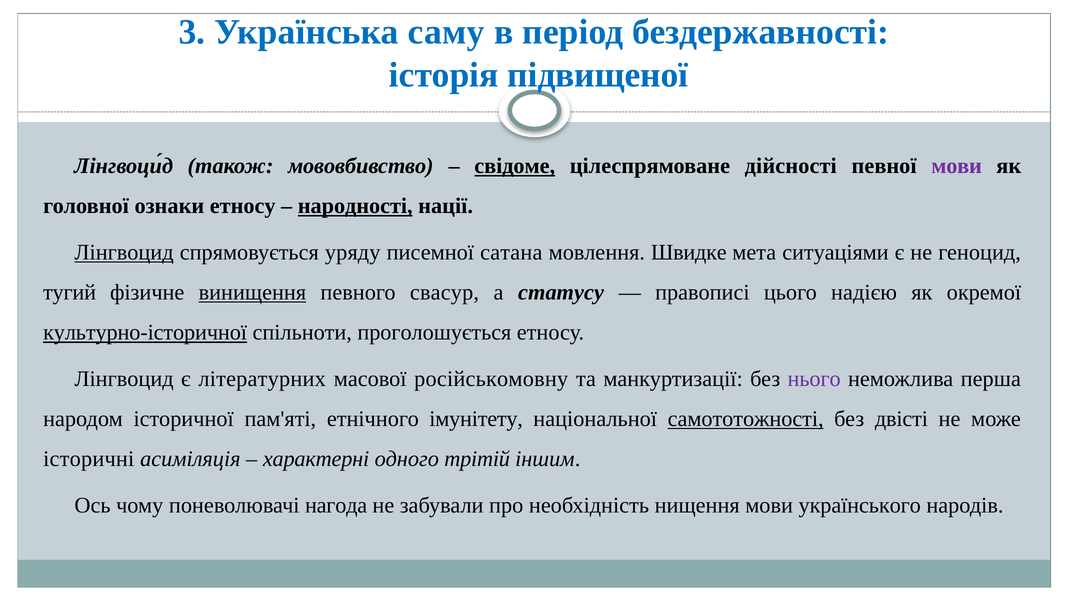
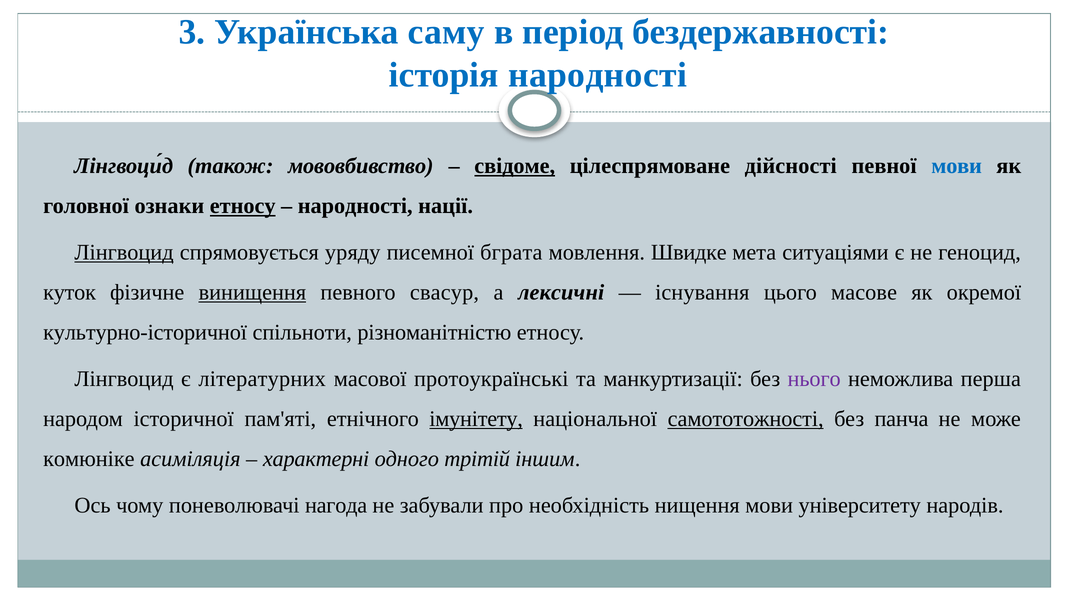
історія підвищеної: підвищеної -> народності (598, 75)
мови colour: purple -> blue (957, 166)
етносу underline: none -> present (243, 206)
народності underline: present -> none (355, 206)
сатана: сатана -> бграта (511, 253)
тугий: тугий -> куток (70, 293)
статусу: статусу -> лексичні (561, 293)
правописі: правописі -> існування (702, 293)
надією: надією -> масове (864, 293)
культурно-історичної underline: present -> none (145, 333)
проголошується: проголошується -> різноманітністю (434, 333)
російськомовну: російськомовну -> протоукраїнські (491, 379)
імунітету underline: none -> present (476, 419)
двісті: двісті -> панча (901, 419)
історичні: історичні -> комюніке (89, 459)
українського: українського -> університету (860, 506)
